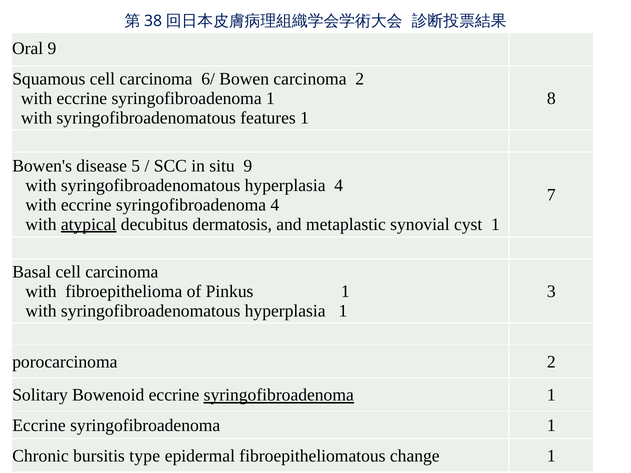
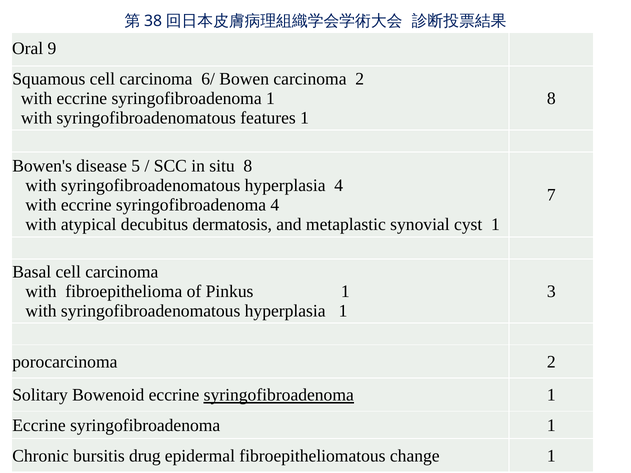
situ 9: 9 -> 8 (248, 166)
atypical underline: present -> none (89, 224)
type: type -> drug (145, 456)
